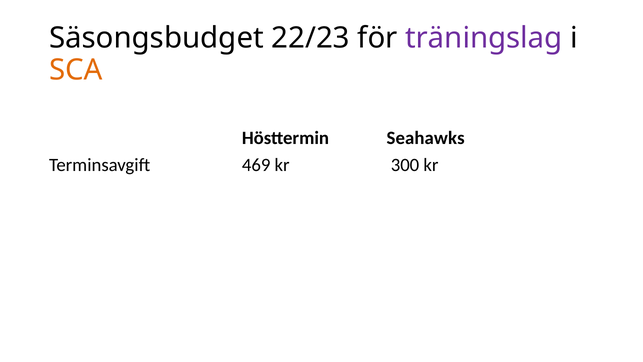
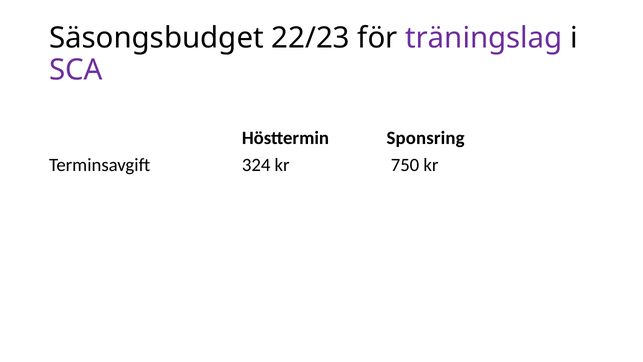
SCA colour: orange -> purple (76, 70)
Seahawks: Seahawks -> Sponsring (426, 138)
469: 469 -> 324 (256, 165)
300: 300 -> 750 (405, 165)
